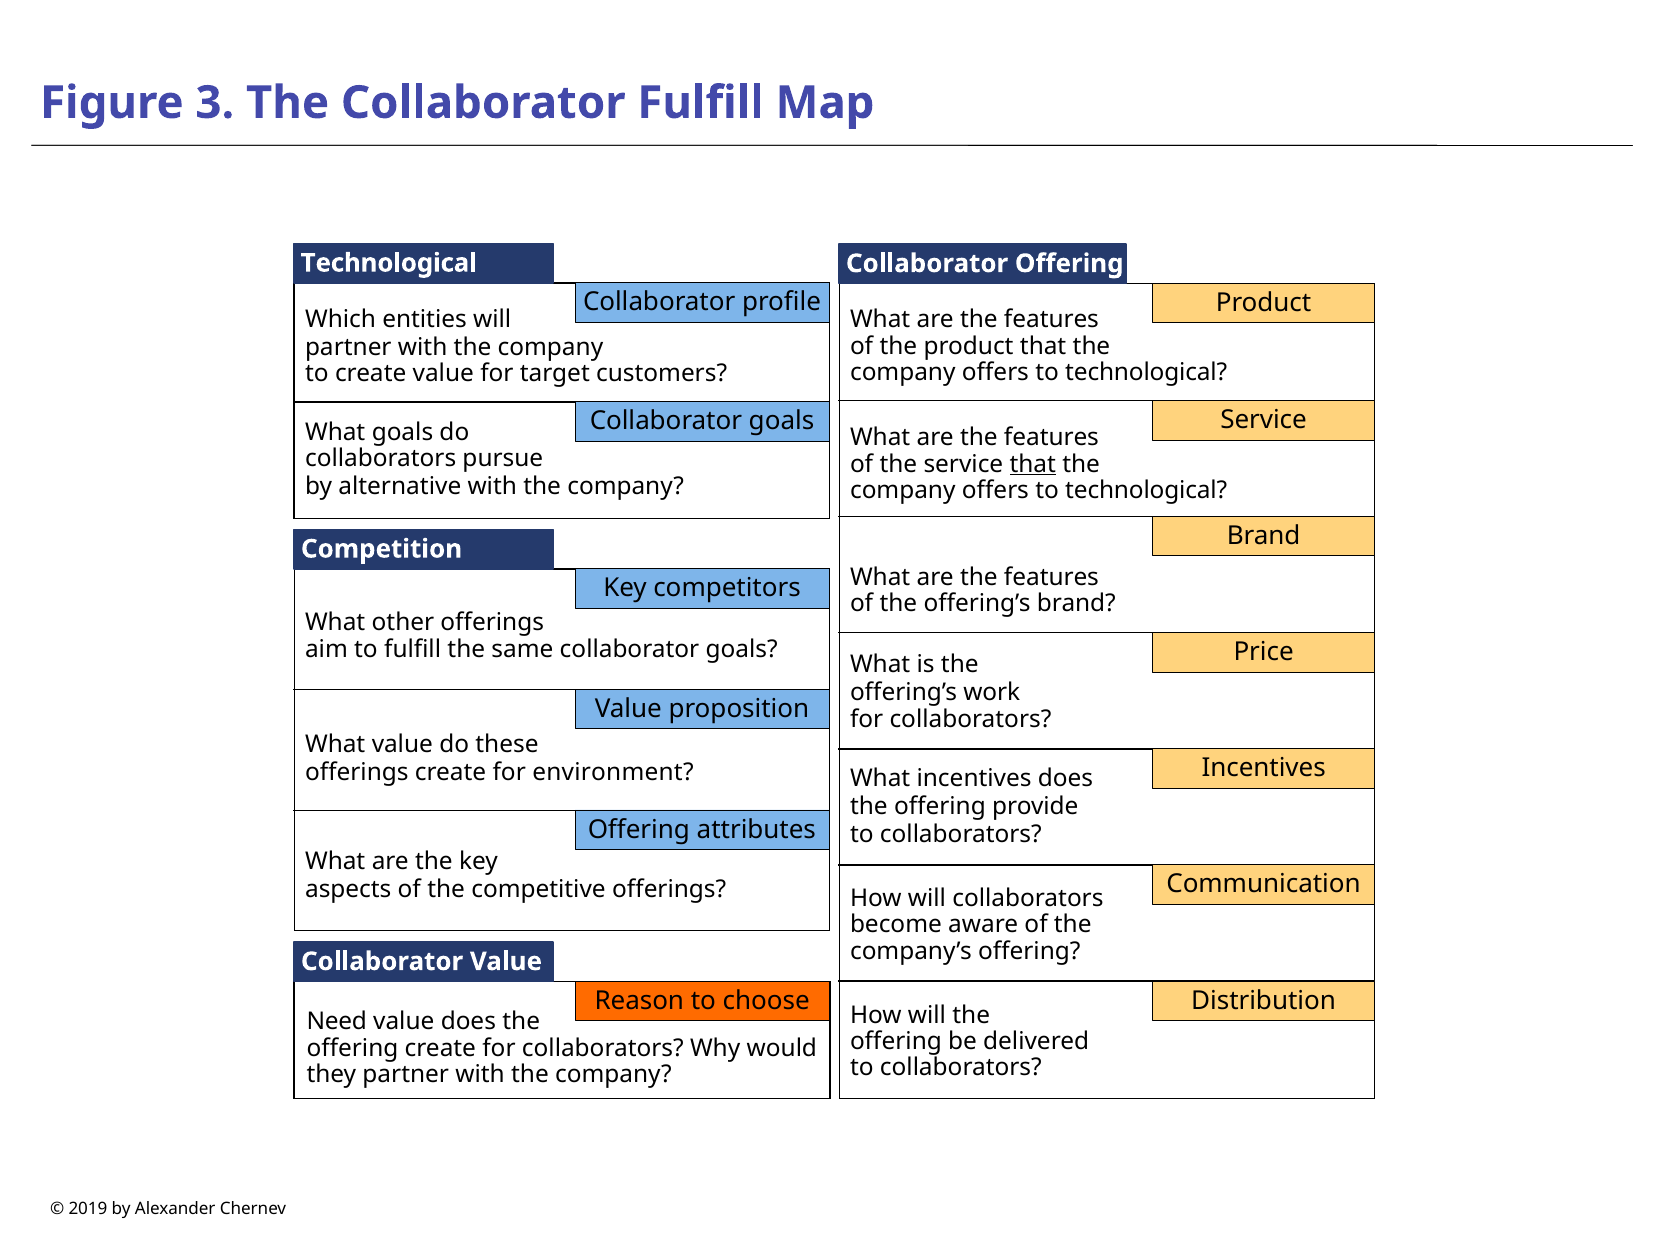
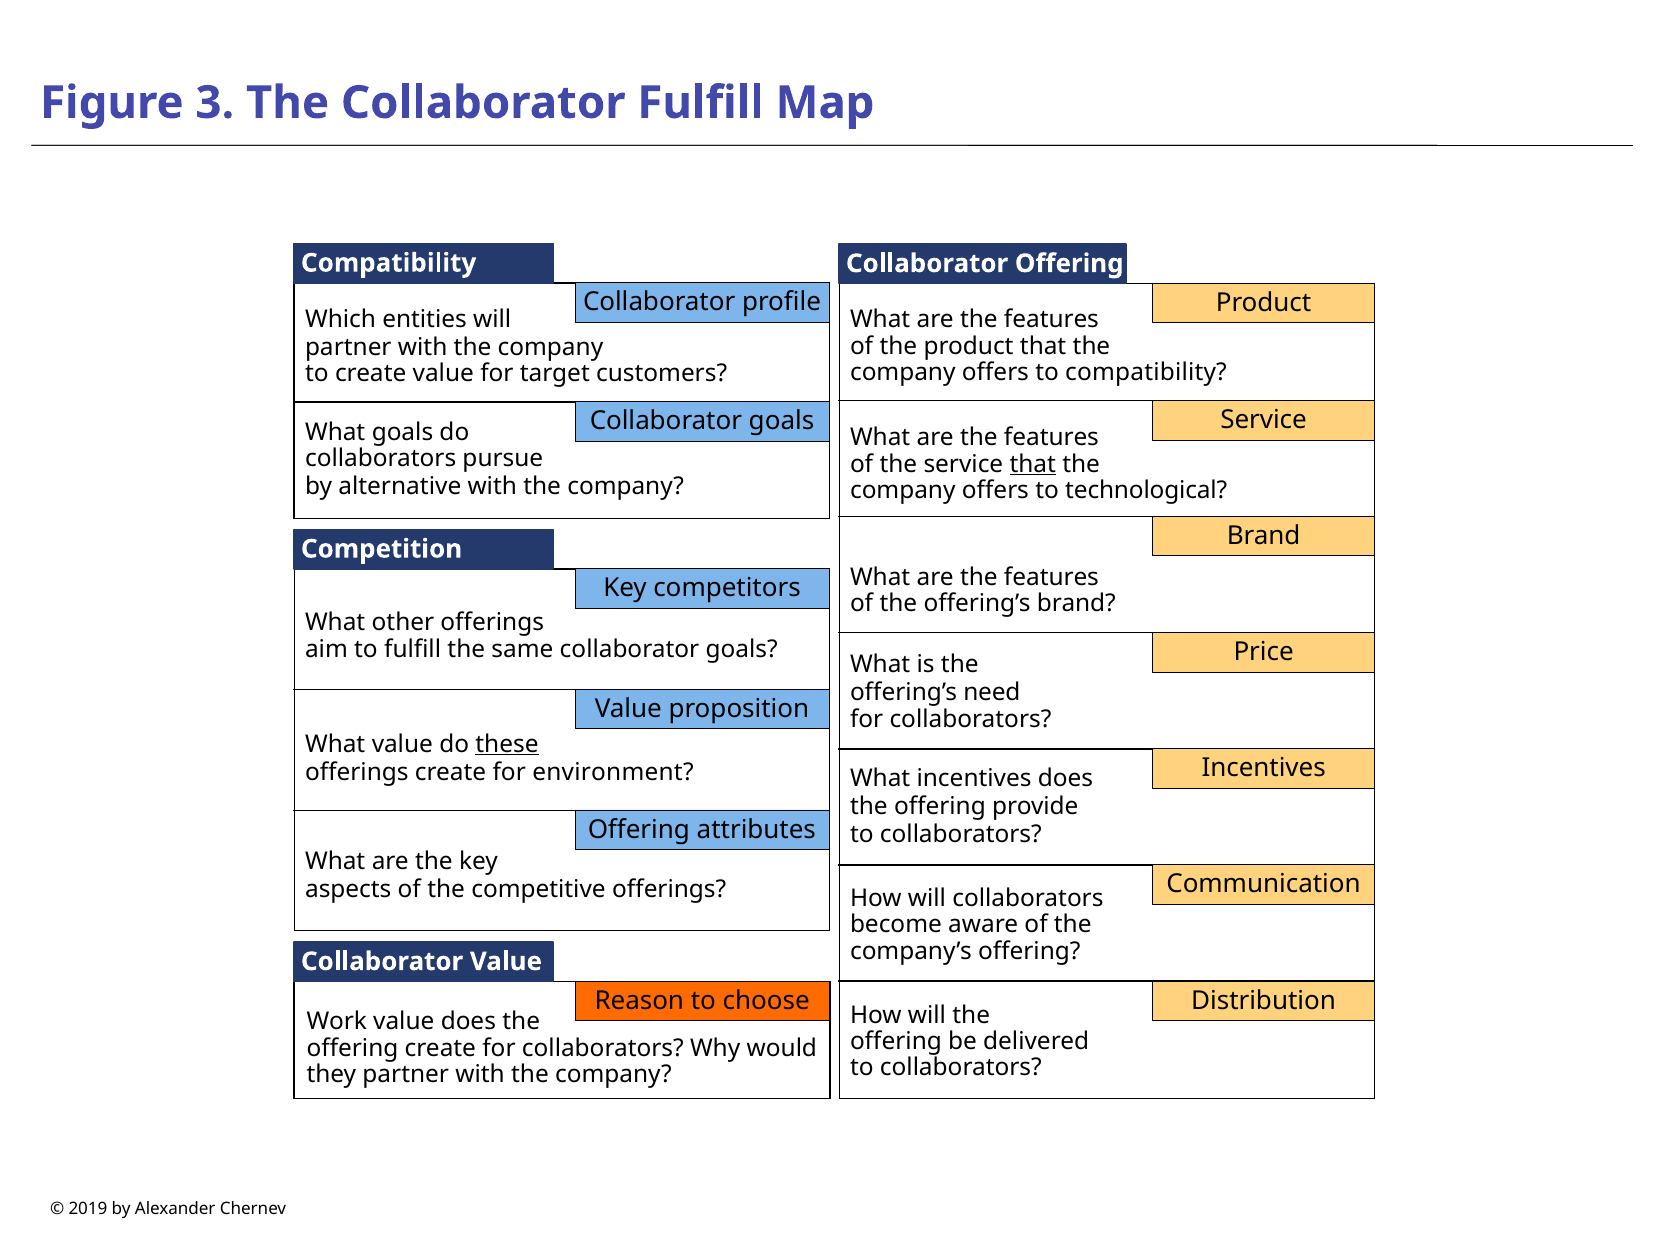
Technological: Technological -> Compatibility (389, 263)
technological: technological -> compatibility (1146, 372)
work: work -> need (992, 693)
these underline: none -> present (507, 744)
Need: Need -> Work (337, 1022)
